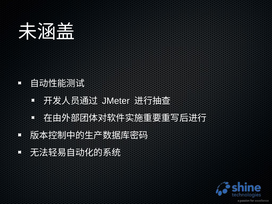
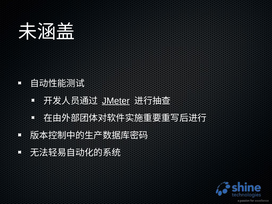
JMeter underline: none -> present (116, 101)
